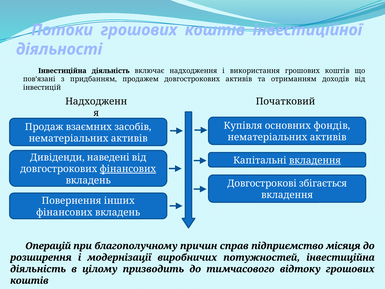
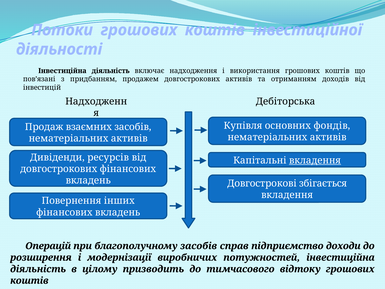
Початковий: Початковий -> Дебіторська (286, 101)
наведені: наведені -> ресурсів (108, 157)
фінансових underline: present -> none (128, 169)
благополучному причин: причин -> засобів (199, 246)
місяця: місяця -> доходи (343, 246)
